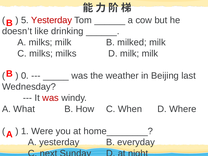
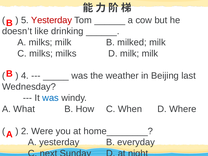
0: 0 -> 4 (25, 76)
was colour: red -> blue (51, 98)
1: 1 -> 2 (25, 131)
